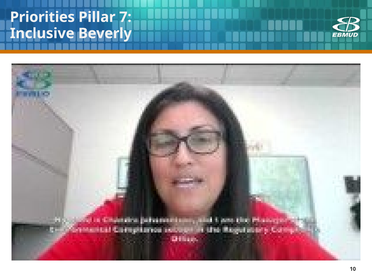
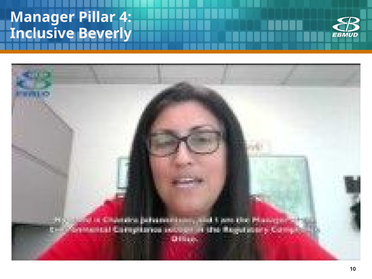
Priorities: Priorities -> Manager (42, 17)
7: 7 -> 4 (125, 17)
